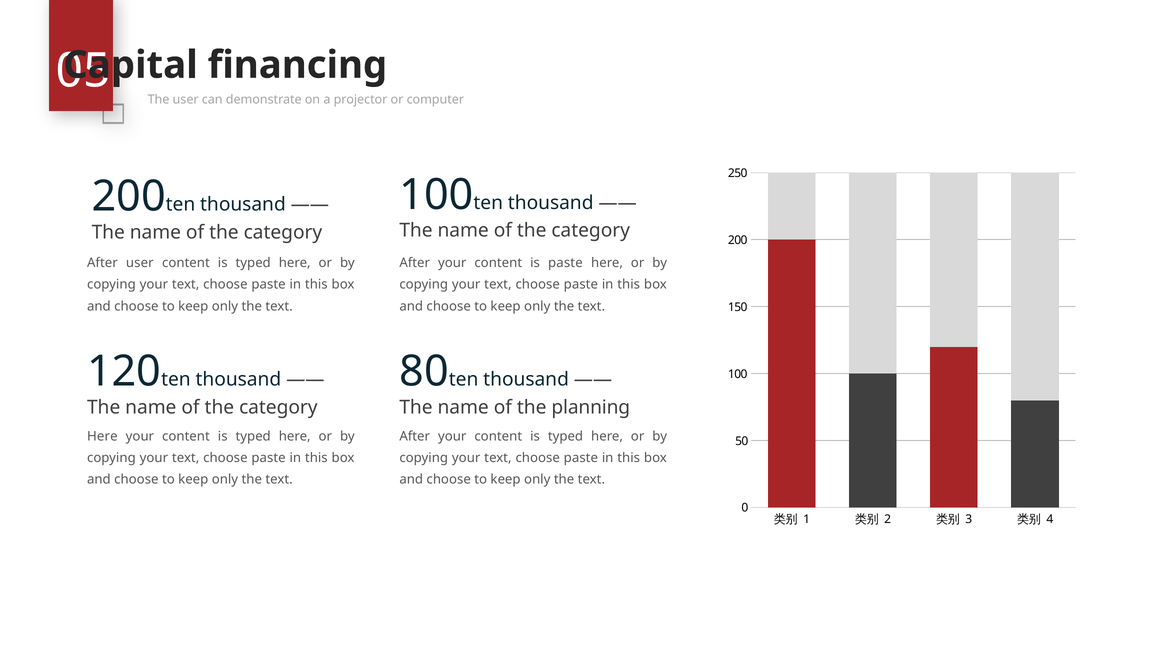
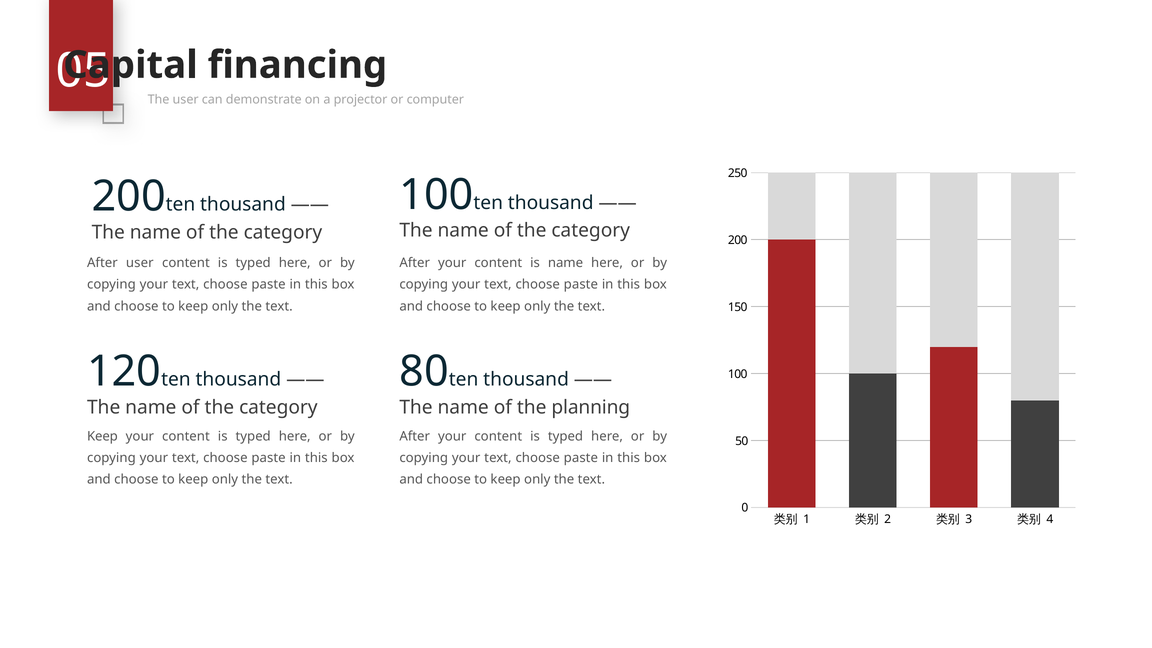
is paste: paste -> name (566, 263)
Here: Here -> Keep (102, 436)
